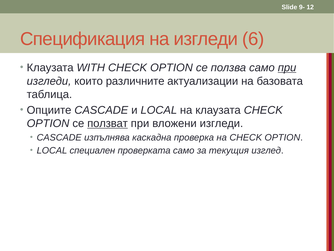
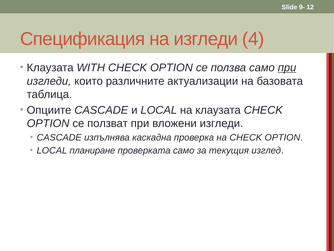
6: 6 -> 4 (253, 39)
ползват underline: present -> none (108, 123)
специален: специален -> планиране (92, 150)
